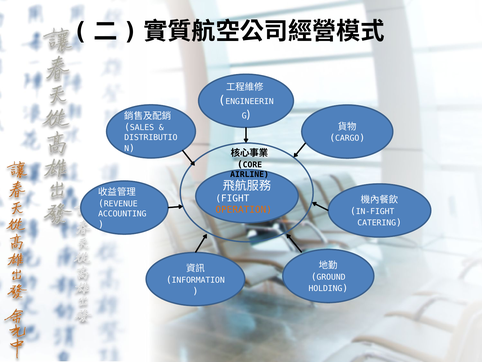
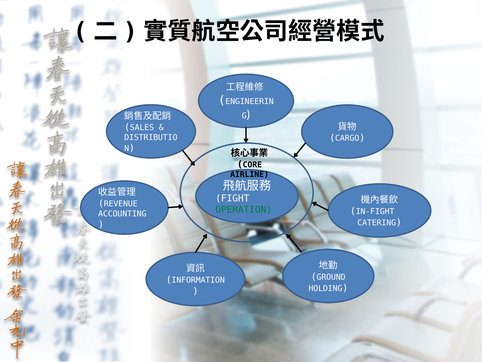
OPERATION colour: orange -> green (244, 209)
